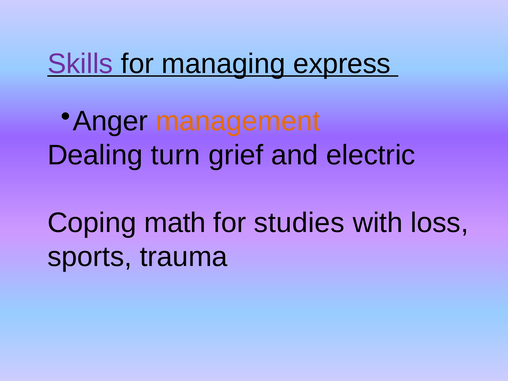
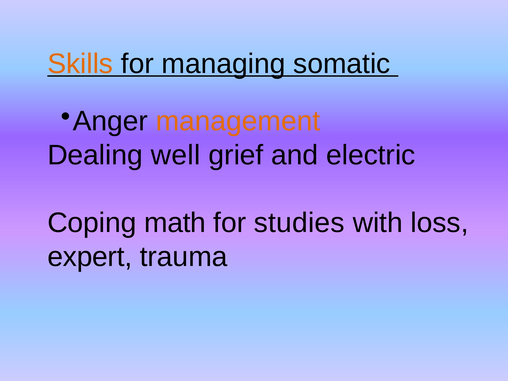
Skills colour: purple -> orange (80, 64)
express: express -> somatic (342, 64)
turn: turn -> well (176, 155)
sports: sports -> expert (90, 257)
